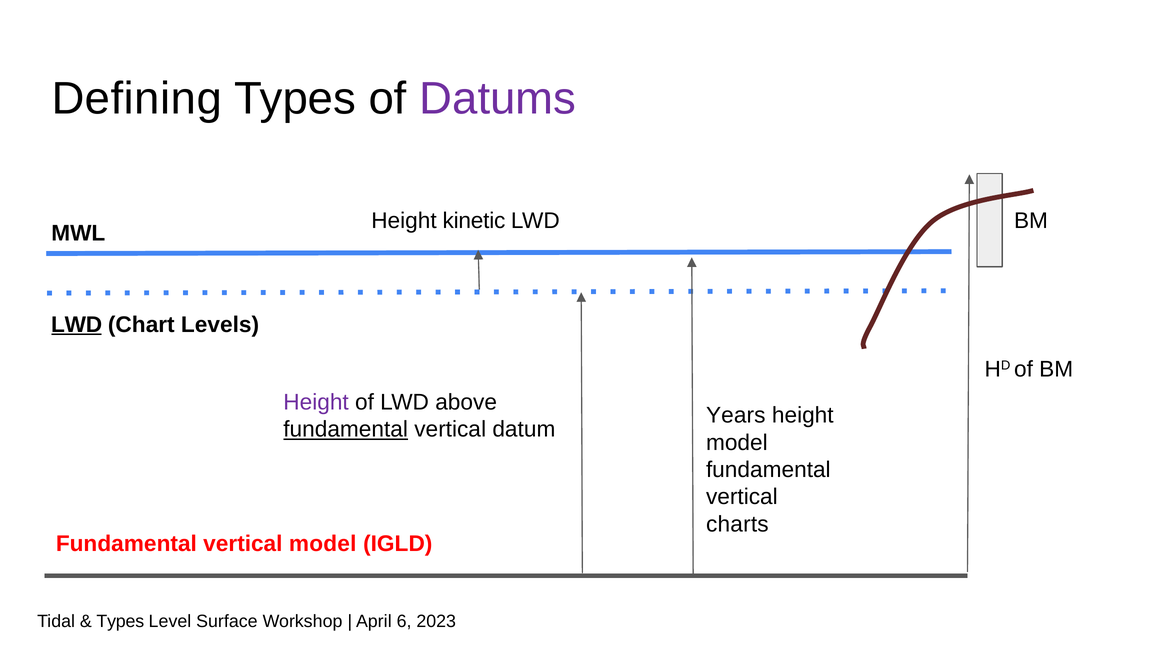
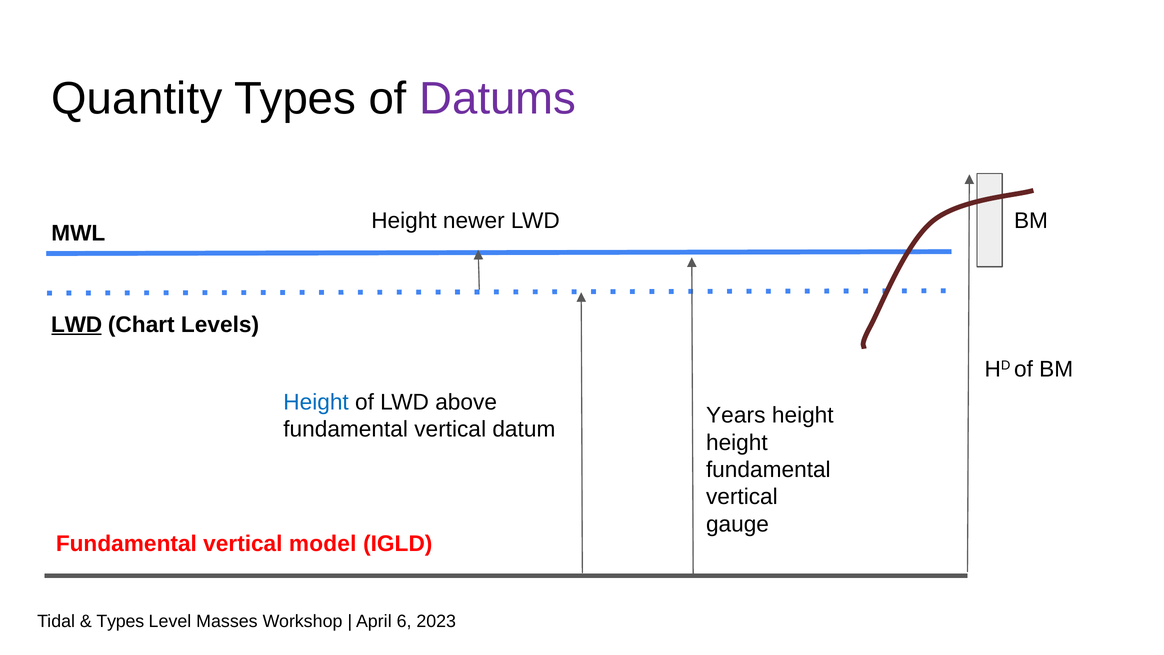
Defining: Defining -> Quantity (137, 99)
kinetic: kinetic -> newer (474, 221)
Height colour: purple -> blue (316, 402)
fundamental underline: present -> none (346, 429)
model: model -> height (737, 442)
charts: charts -> gauge (737, 524)
Surface: Surface -> Masses (227, 621)
